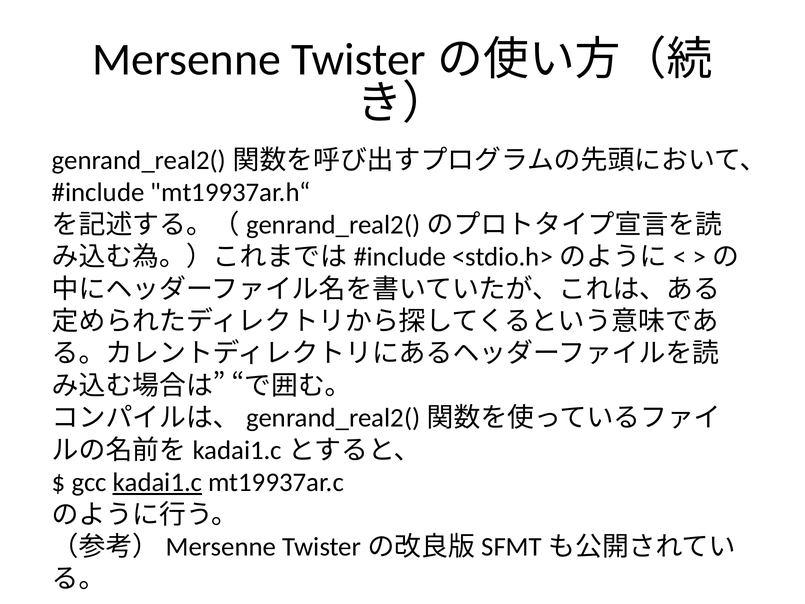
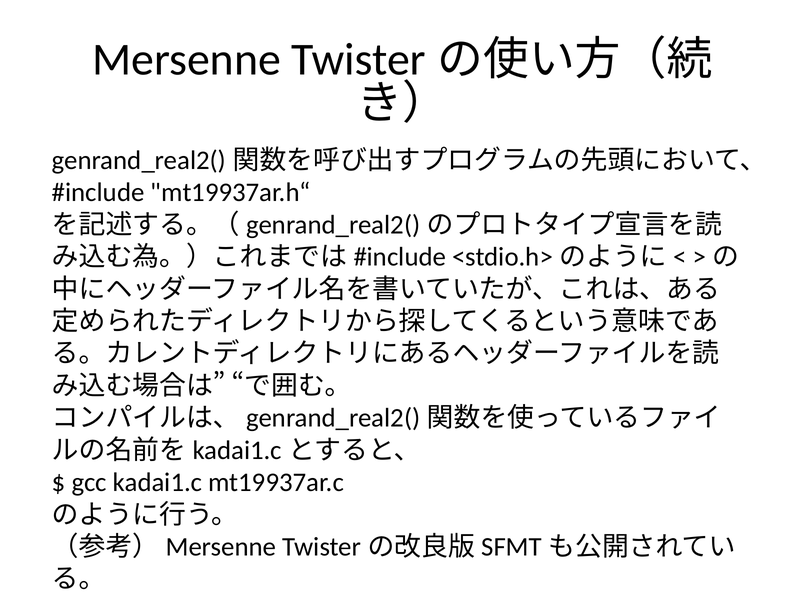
kadai1.c underline: present -> none (157, 482)
